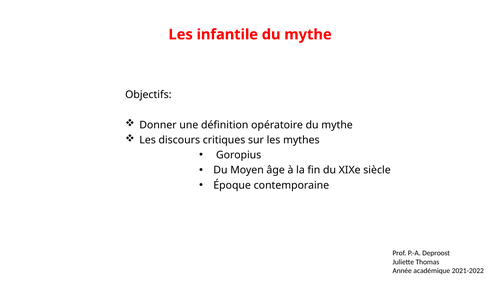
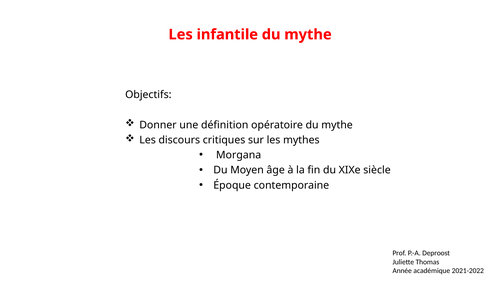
Goropius: Goropius -> Morgana (239, 155)
